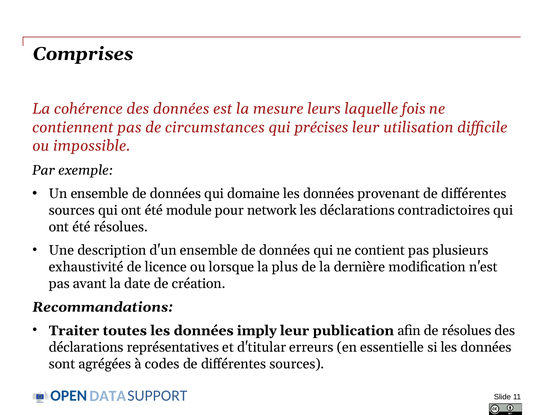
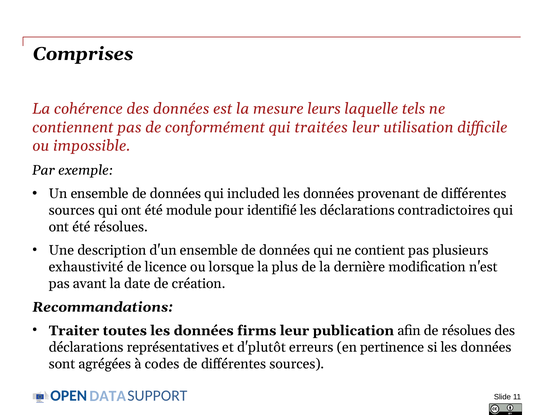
fois: fois -> tels (414, 109)
circumstances: circumstances -> conformément (215, 127)
précises: précises -> traitées (321, 127)
domaine: domaine -> included (254, 194)
network: network -> identifié (272, 210)
imply: imply -> firms (257, 330)
d'titular: d'titular -> d'plutôt (261, 347)
essentielle: essentielle -> pertinence (392, 347)
